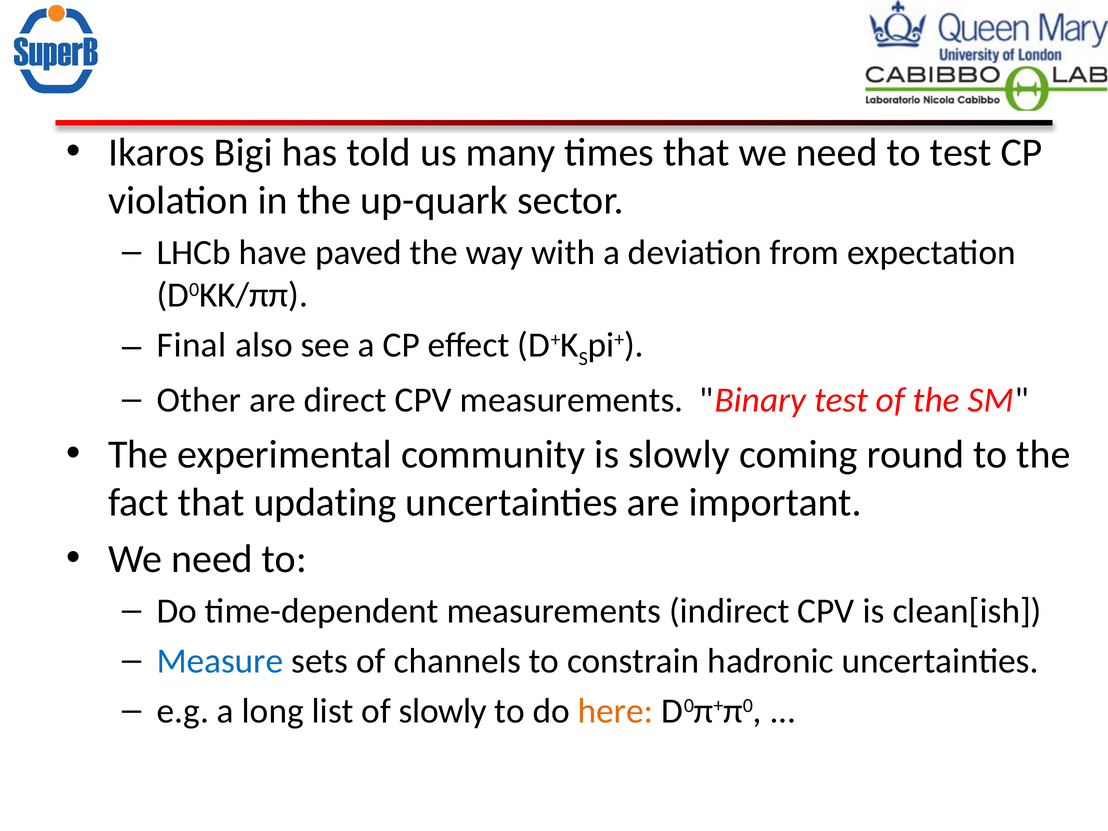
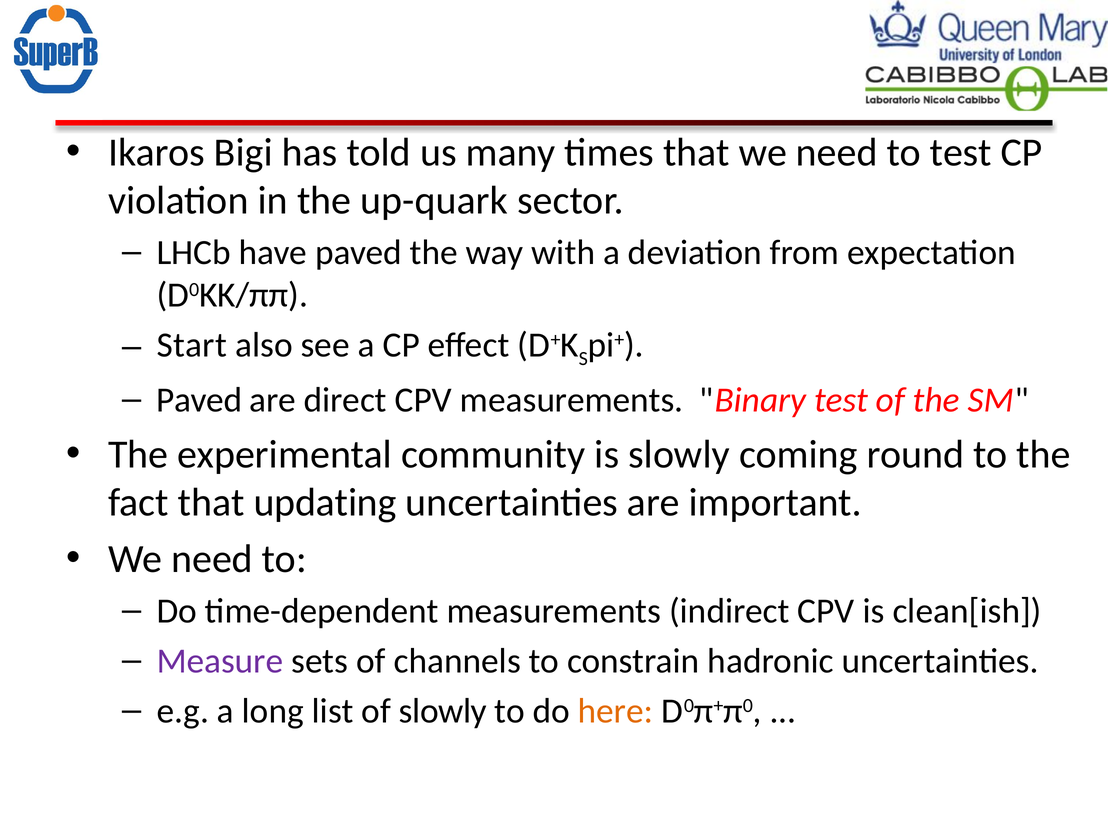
Final: Final -> Start (192, 345)
Other: Other -> Paved (199, 400)
Measure colour: blue -> purple (220, 661)
